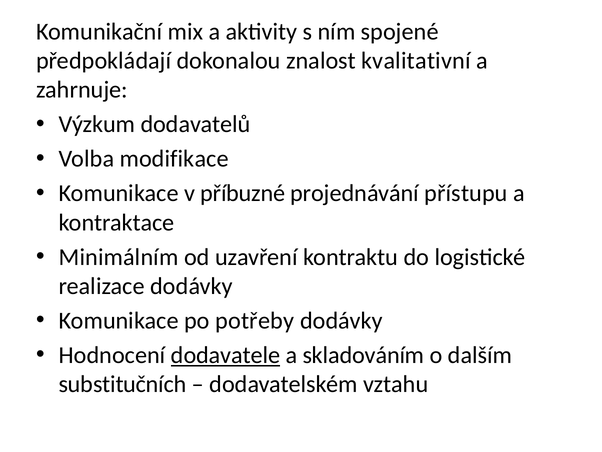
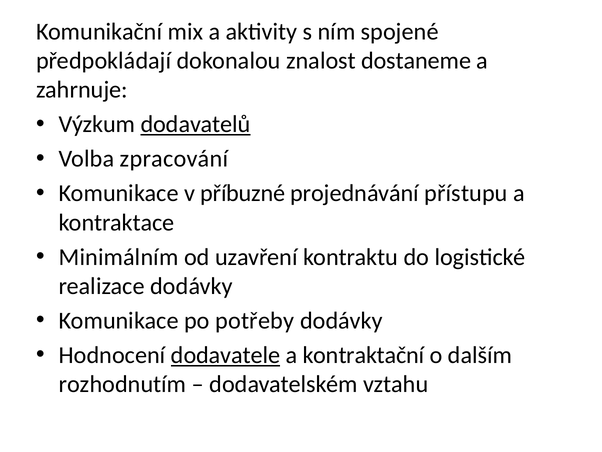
kvalitativní: kvalitativní -> dostaneme (416, 61)
dodavatelů underline: none -> present (196, 124)
modifikace: modifikace -> zpracování (174, 159)
skladováním: skladováním -> kontraktační (363, 355)
substitučních: substitučních -> rozhodnutím (123, 384)
